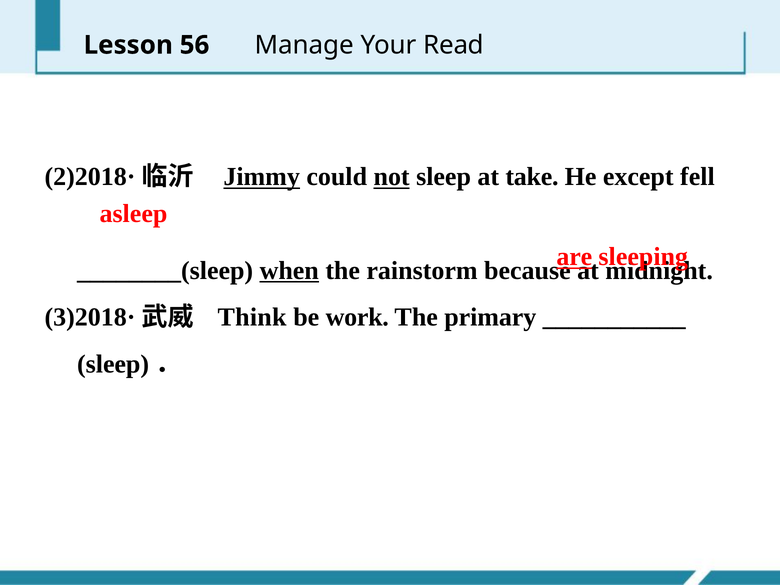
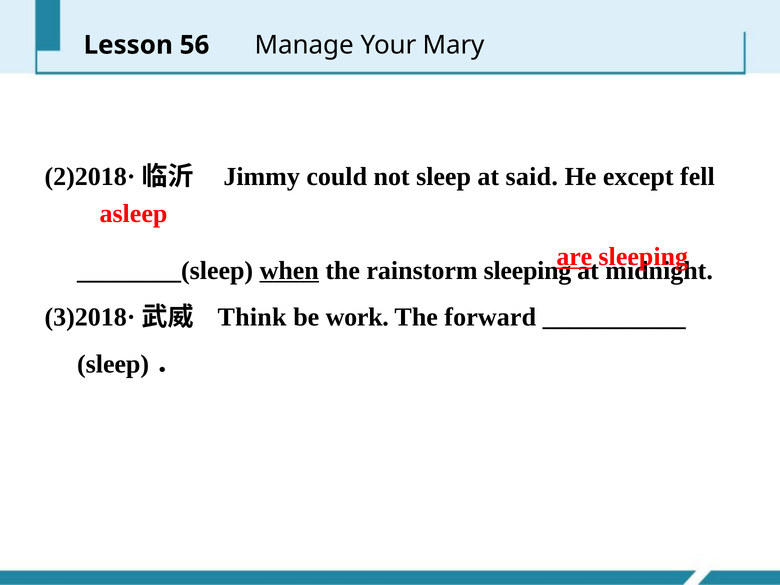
Read: Read -> Mary (454, 45)
Jimmy underline: present -> none (262, 177)
not underline: present -> none (392, 177)
take: take -> said (532, 177)
rainstorm because: because -> sleeping (528, 270)
primary: primary -> forward (490, 317)
